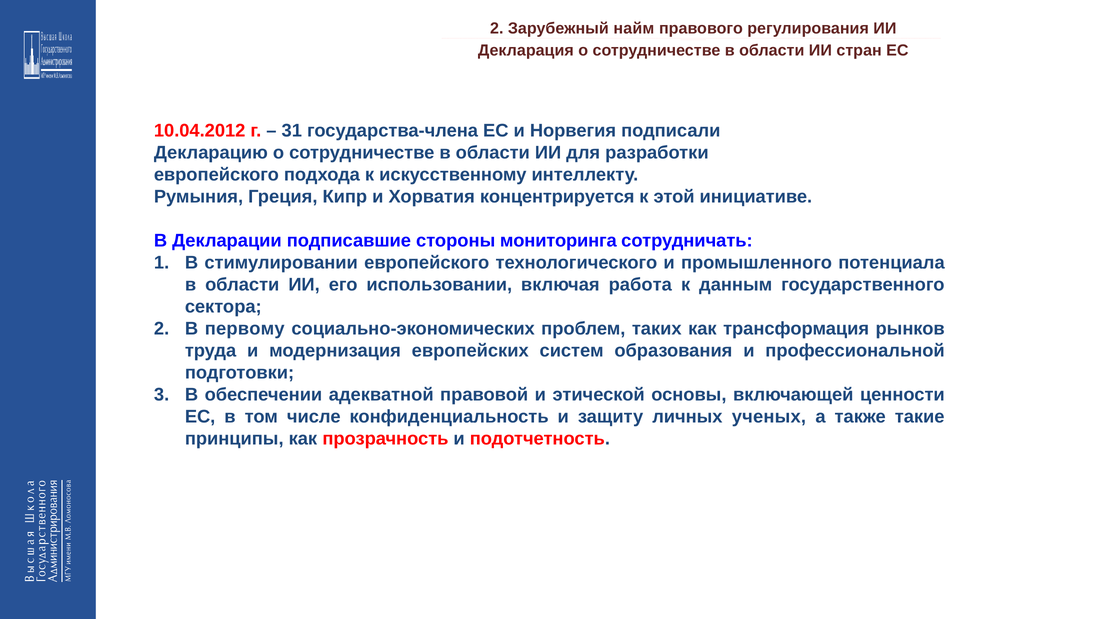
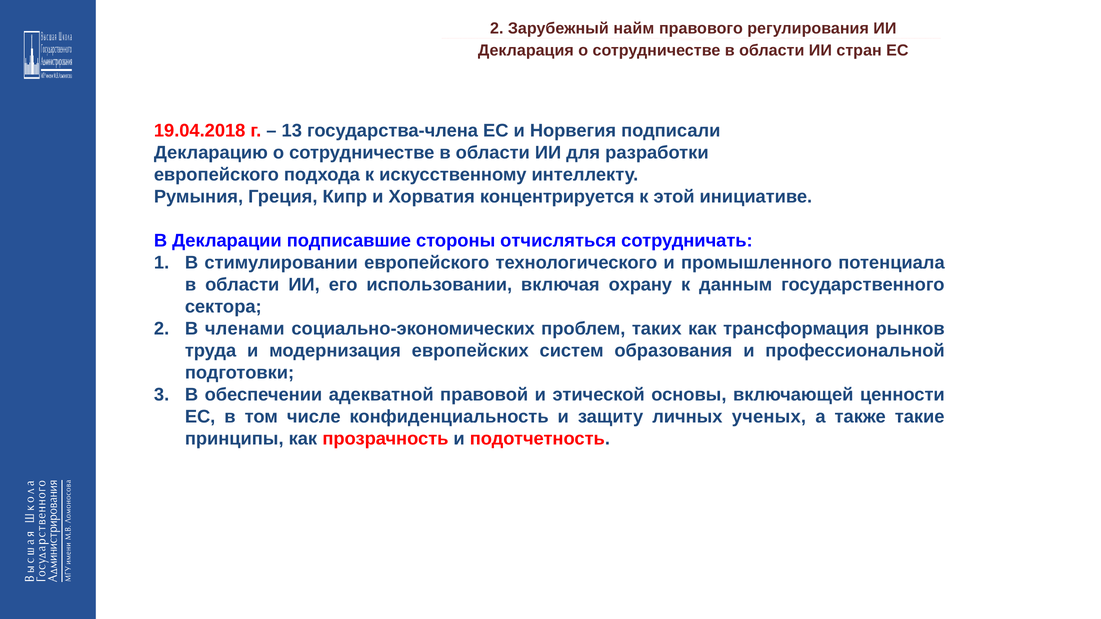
10.04.2012: 10.04.2012 -> 19.04.2018 (200, 131)
31: 31 -> 13 (292, 131)
мониторинга: мониторинга -> отчисляться (558, 241)
работа: работа -> охрану (640, 285)
первому: первому -> членами (245, 329)
